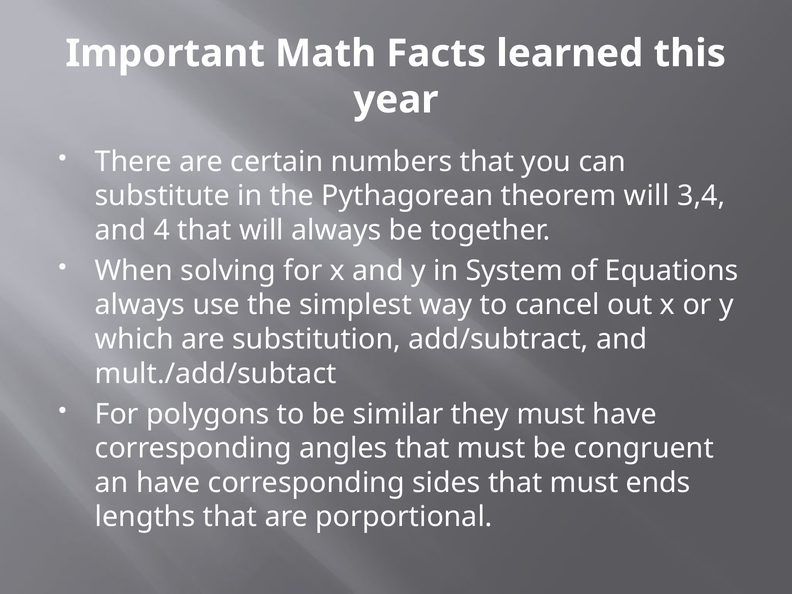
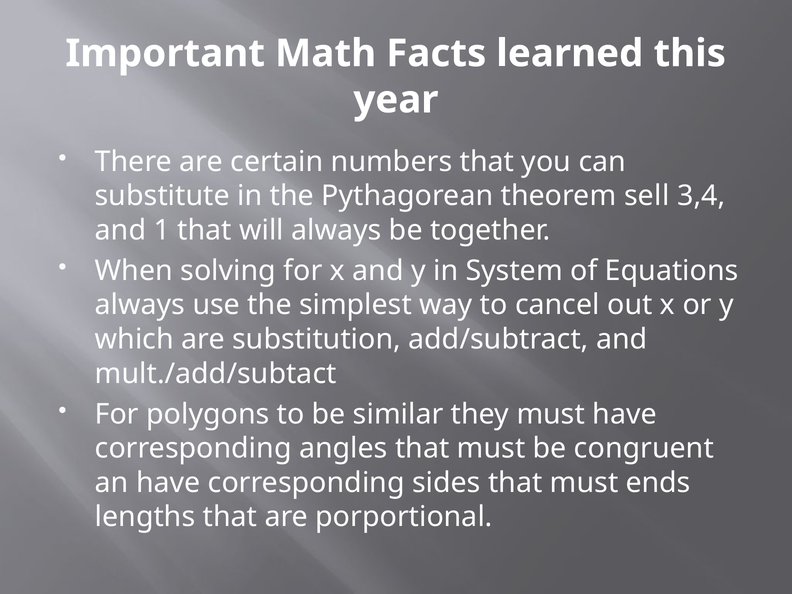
theorem will: will -> sell (647, 196)
4: 4 -> 1 (162, 230)
